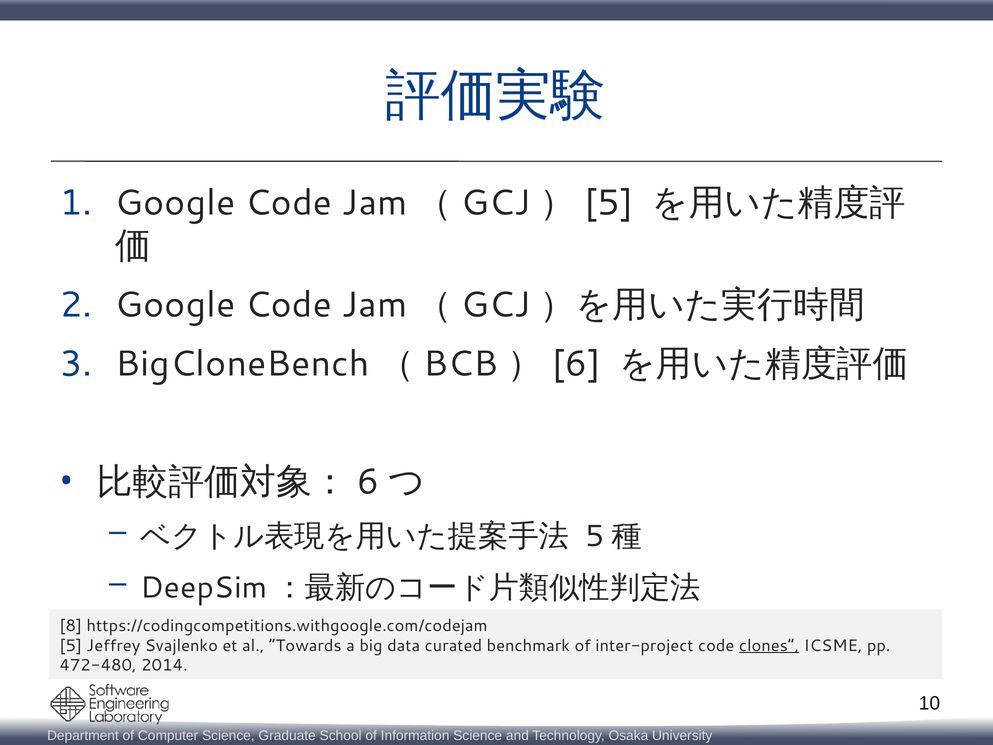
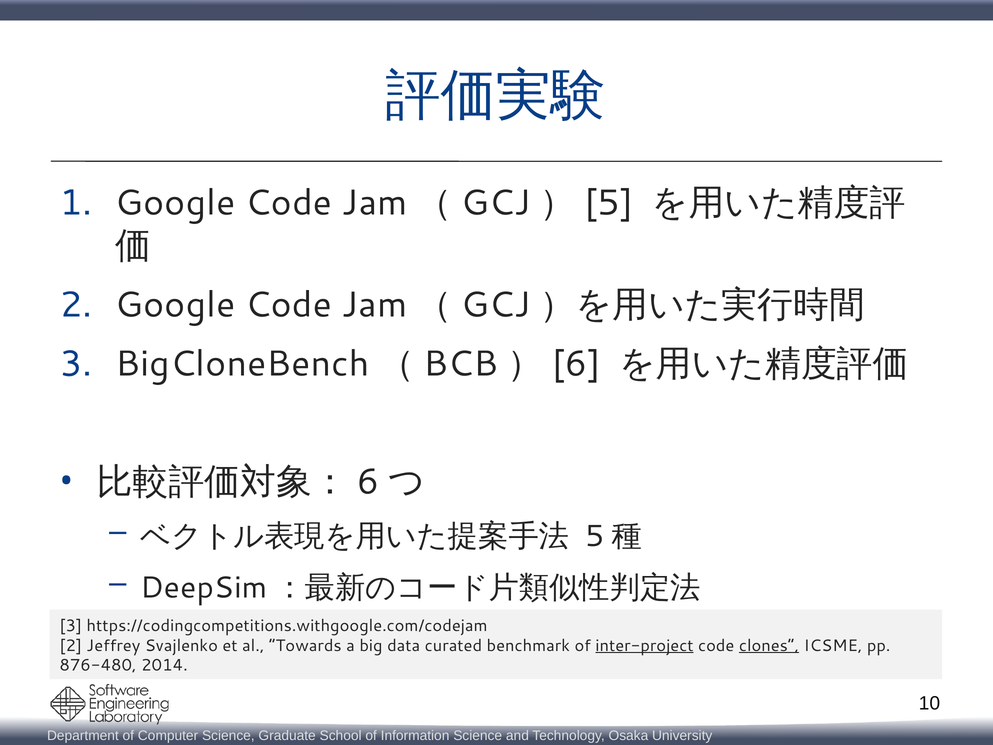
8: 8 -> 3 (71, 625)
5: 5 -> 2 (71, 645)
inter-project underline: none -> present (644, 645)
472-480: 472-480 -> 876-480 (98, 665)
